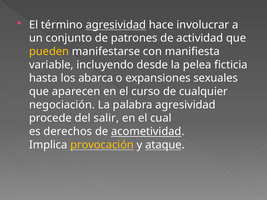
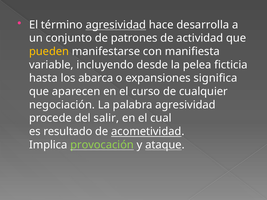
involucrar: involucrar -> desarrolla (203, 25)
sexuales: sexuales -> significa (215, 78)
derechos: derechos -> resultado (68, 132)
provocación colour: yellow -> light green (102, 145)
